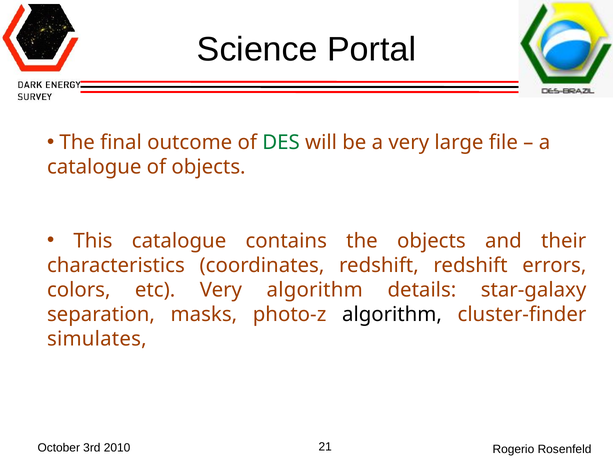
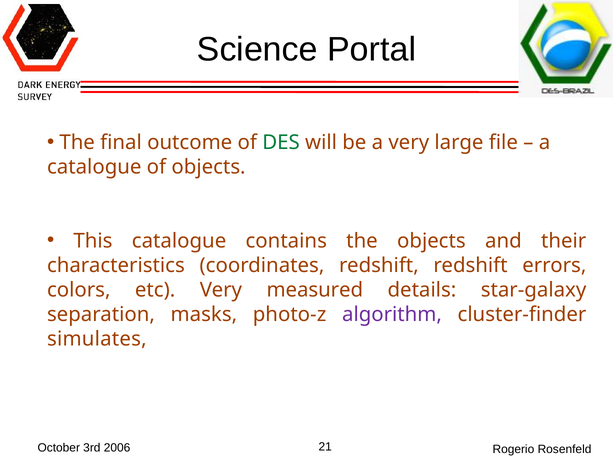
Very algorithm: algorithm -> measured (315, 290)
algorithm colour: black -> purple (392, 314)
2010: 2010 -> 2006 (117, 447)
